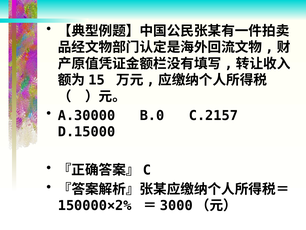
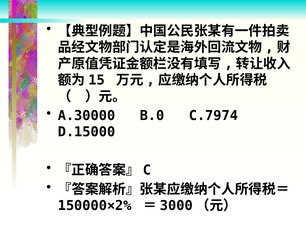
C.2157: C.2157 -> C.7974 (213, 115)
